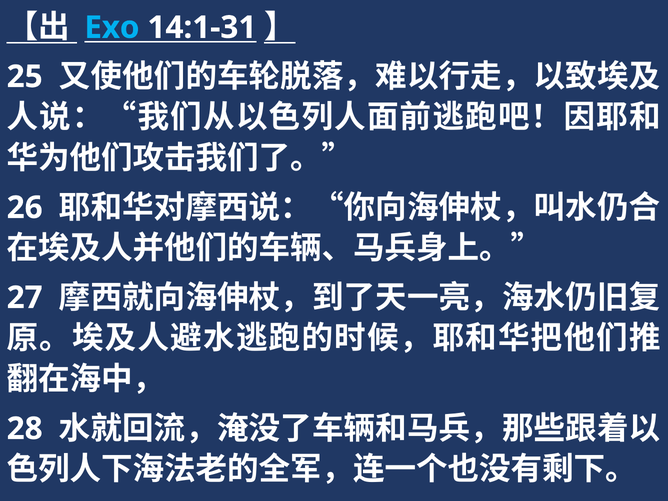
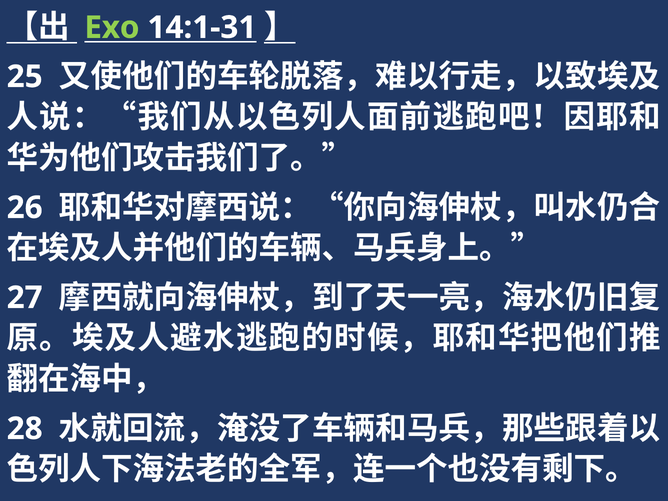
Exo colour: light blue -> light green (112, 27)
